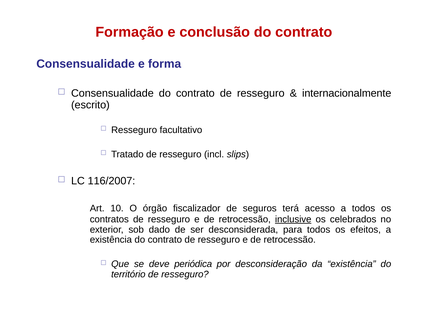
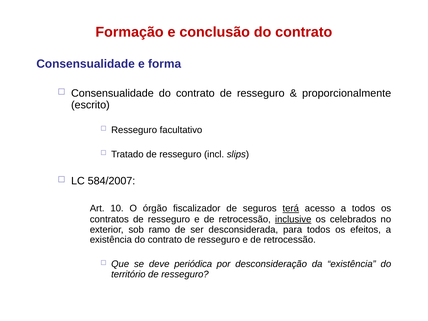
internacionalmente: internacionalmente -> proporcionalmente (347, 93)
116/2007: 116/2007 -> 584/2007 (112, 181)
terá underline: none -> present (291, 209)
dado: dado -> ramo (159, 230)
